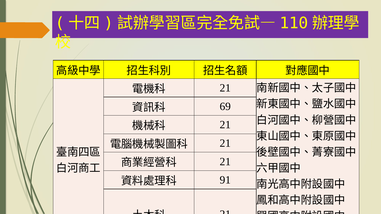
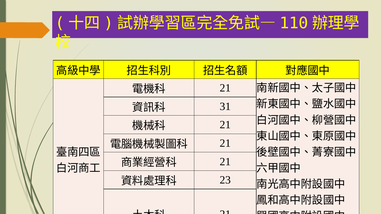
69: 69 -> 31 (225, 107)
91: 91 -> 23 (225, 180)
